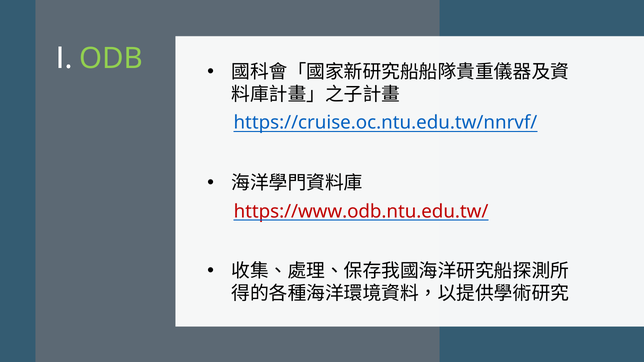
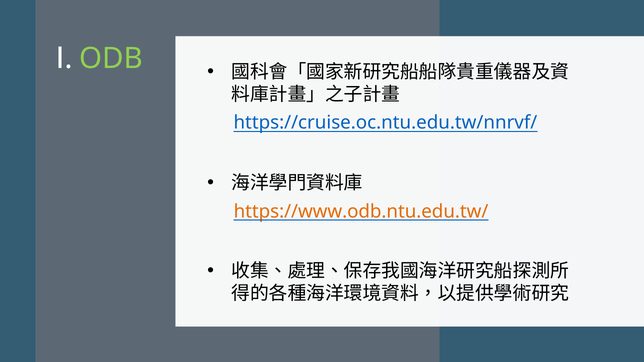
https://www.odb.ntu.edu.tw/ colour: red -> orange (361, 211)
